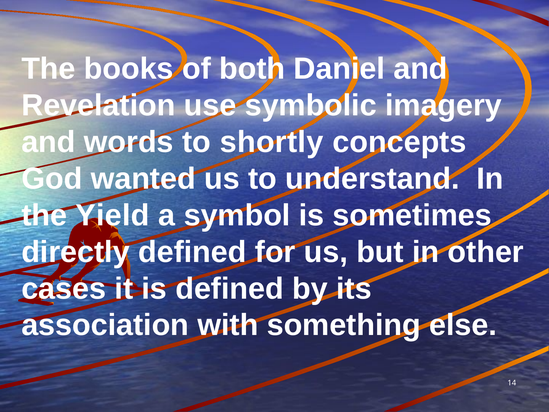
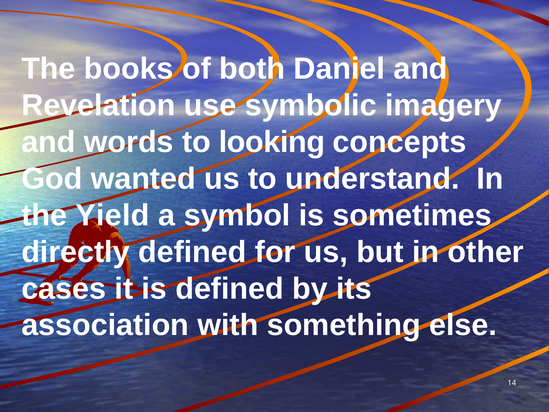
shortly: shortly -> looking (272, 142)
